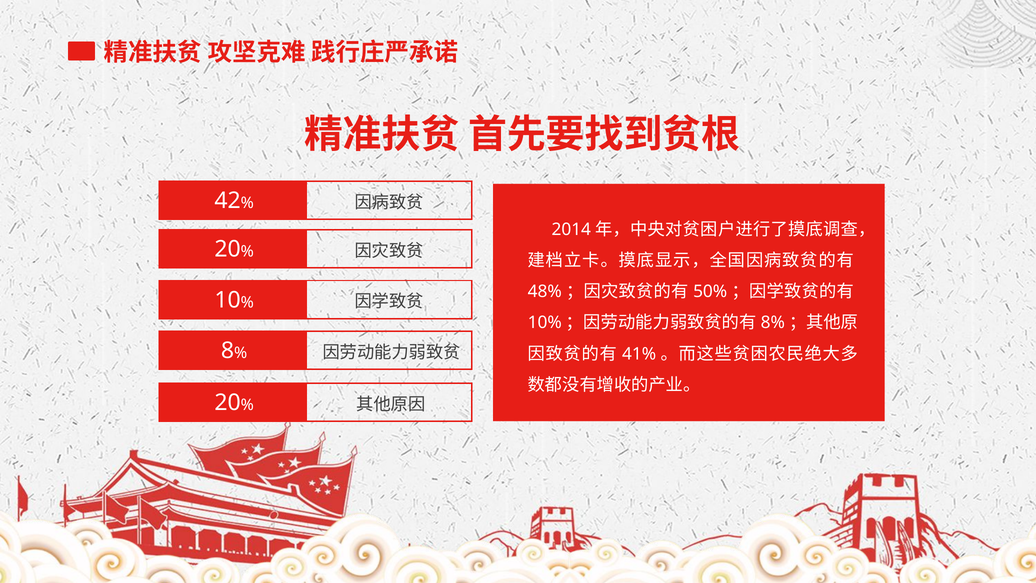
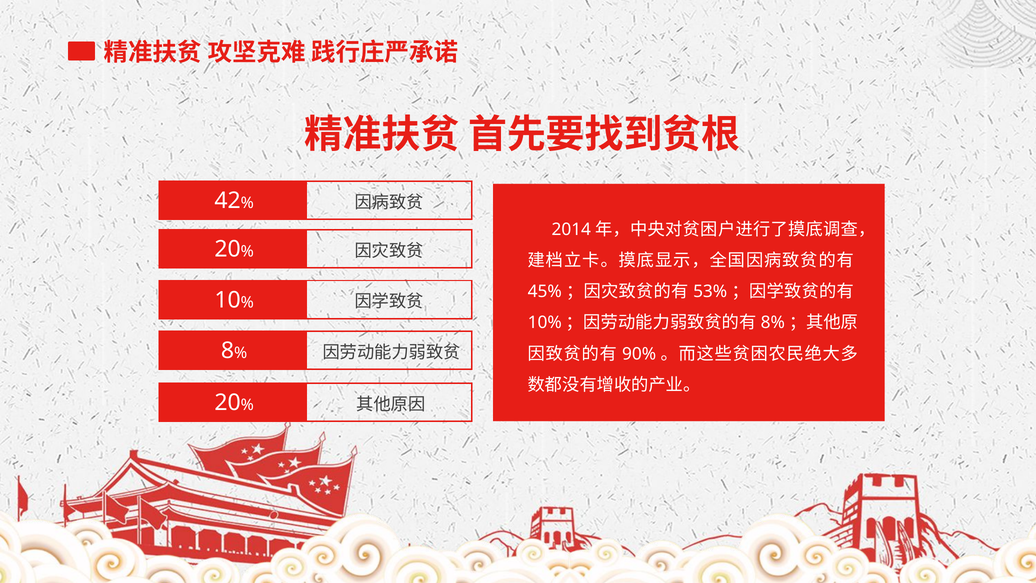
48%: 48% -> 45% (545, 292)
50%: 50% -> 53% (710, 292)
41%: 41% -> 90% (639, 354)
